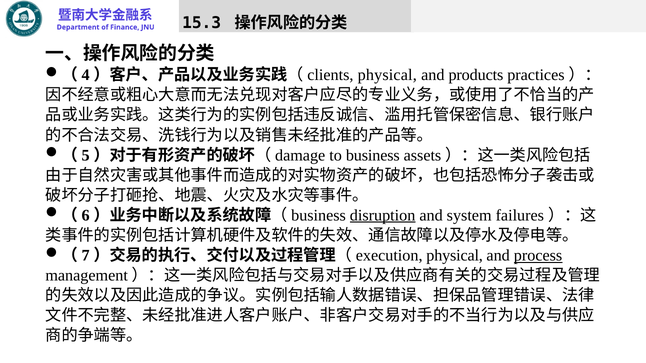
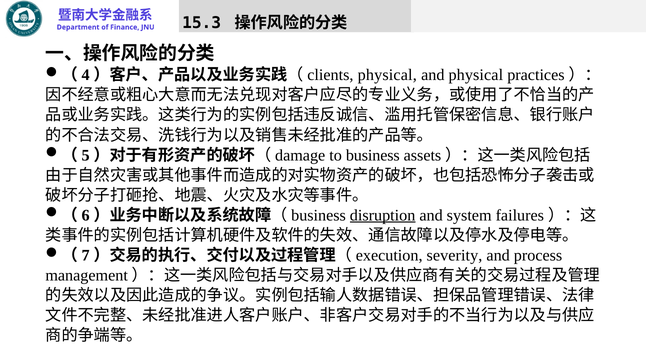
and products: products -> physical (476, 75)
physical: physical -> severity (454, 256)
process underline: present -> none (538, 256)
